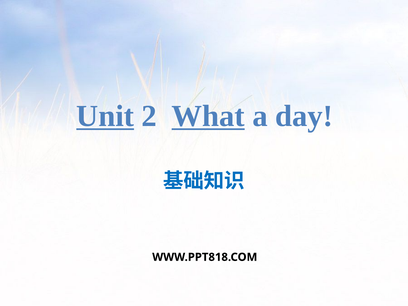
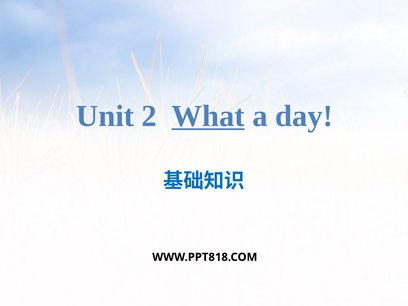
Unit underline: present -> none (105, 116)
